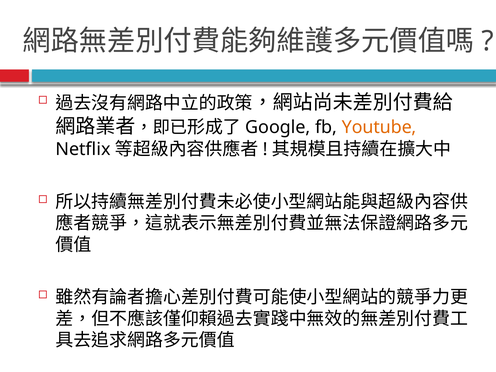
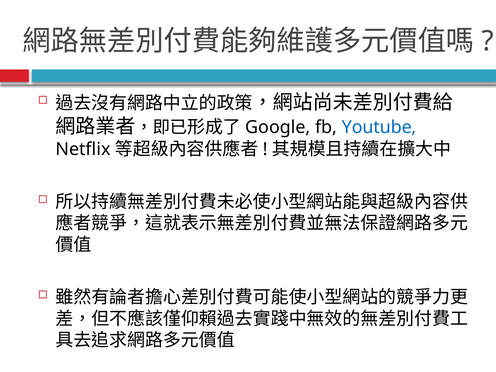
Youtube colour: orange -> blue (379, 127)
